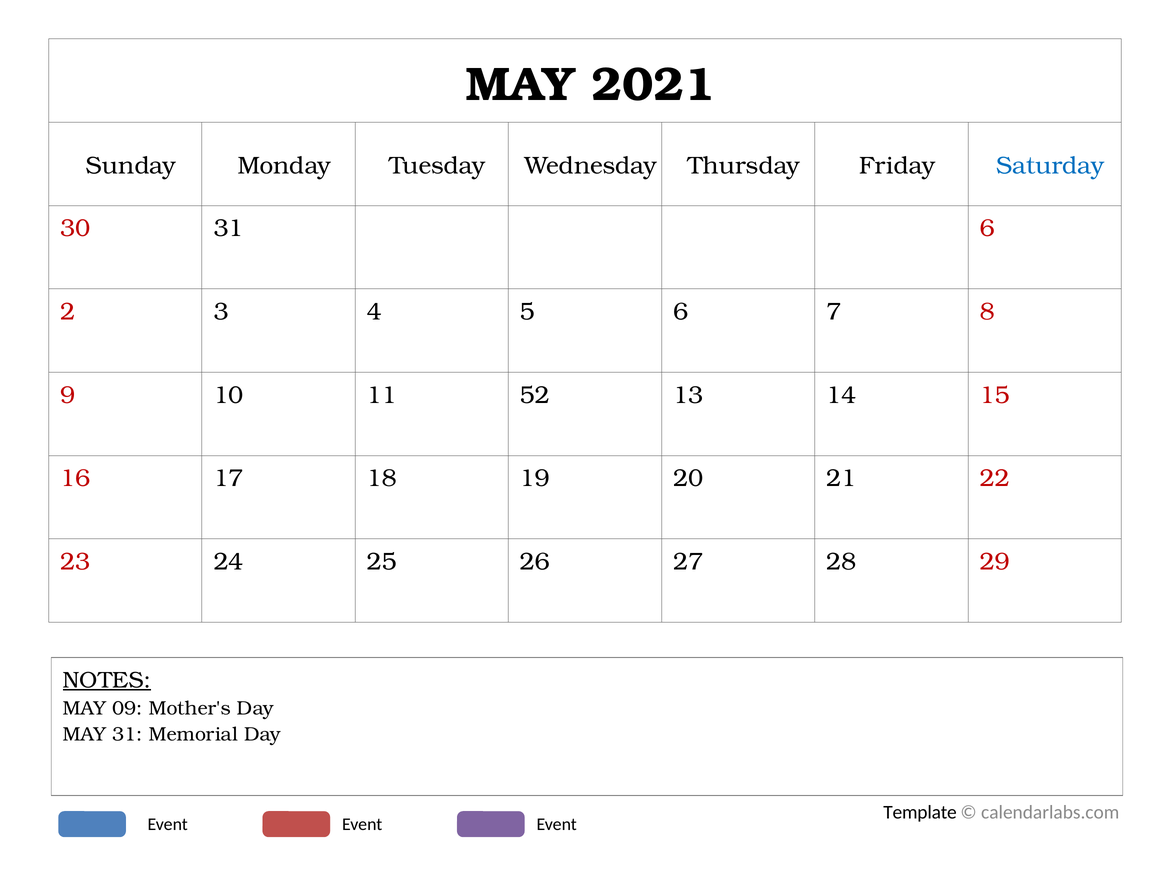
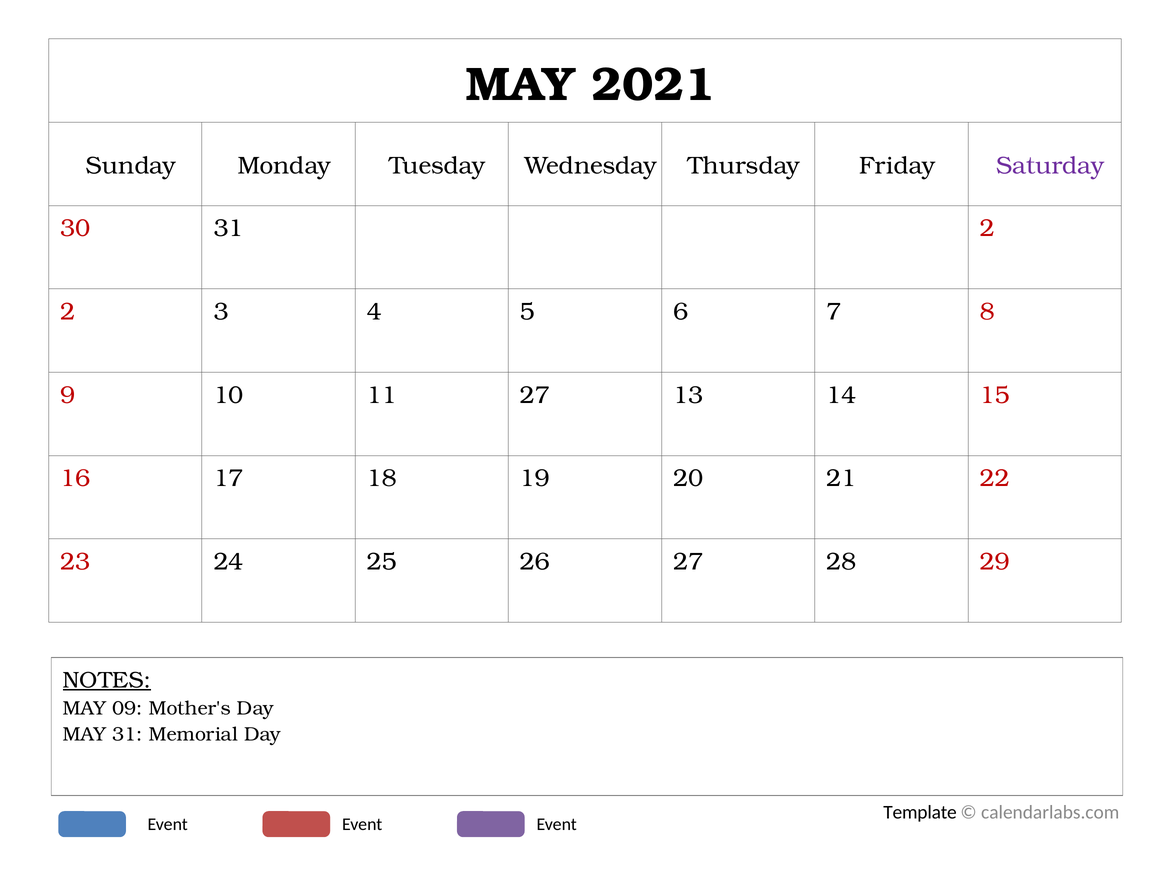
Saturday colour: blue -> purple (1050, 166)
31 6: 6 -> 2 (987, 228)
11 52: 52 -> 27 (535, 395)
